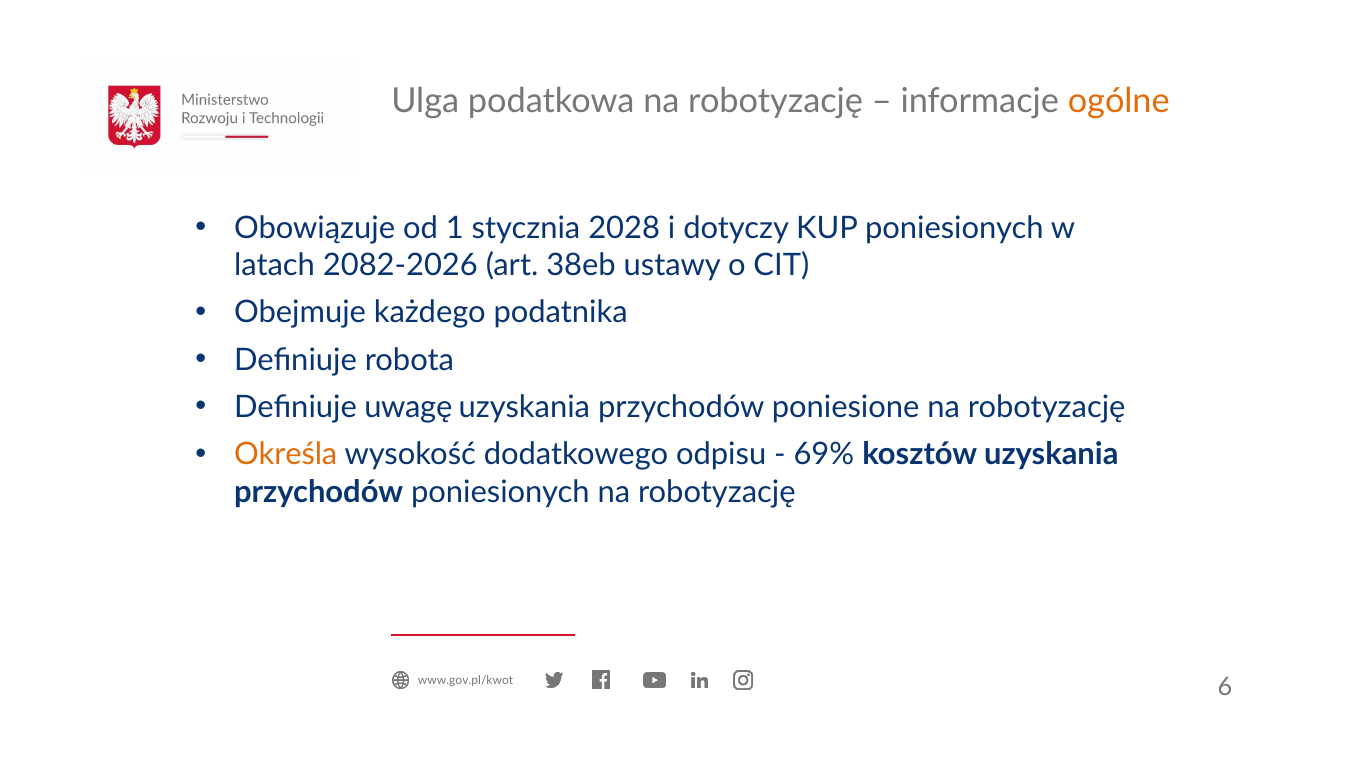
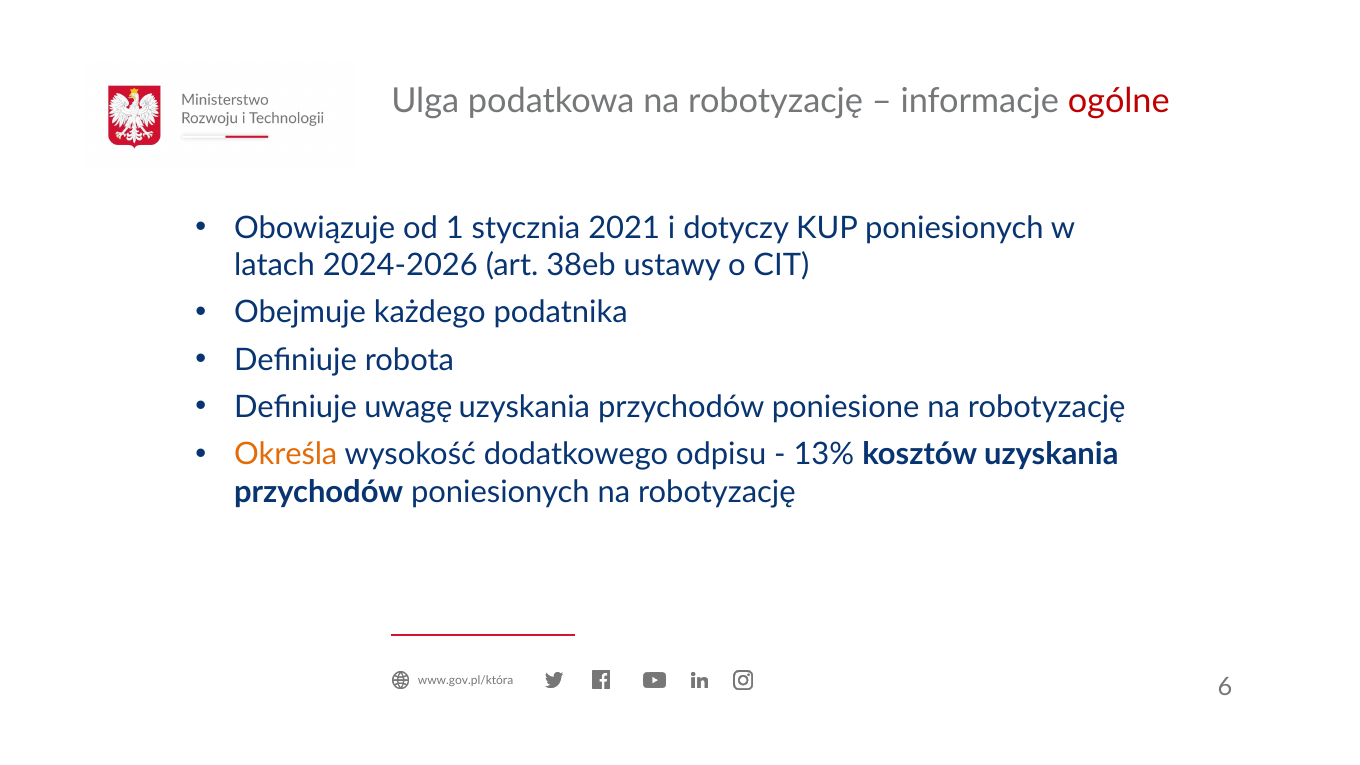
ogólne colour: orange -> red (1119, 101)
2028: 2028 -> 2021 (624, 228)
2082-2026: 2082-2026 -> 2024-2026 (400, 265)
69%: 69% -> 13% (824, 455)
www.gov.pl/kwot: www.gov.pl/kwot -> www.gov.pl/która (466, 681)
